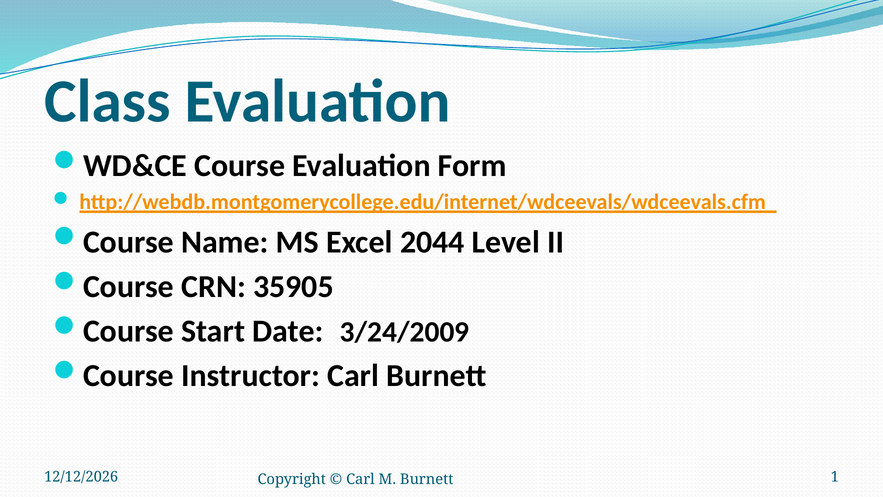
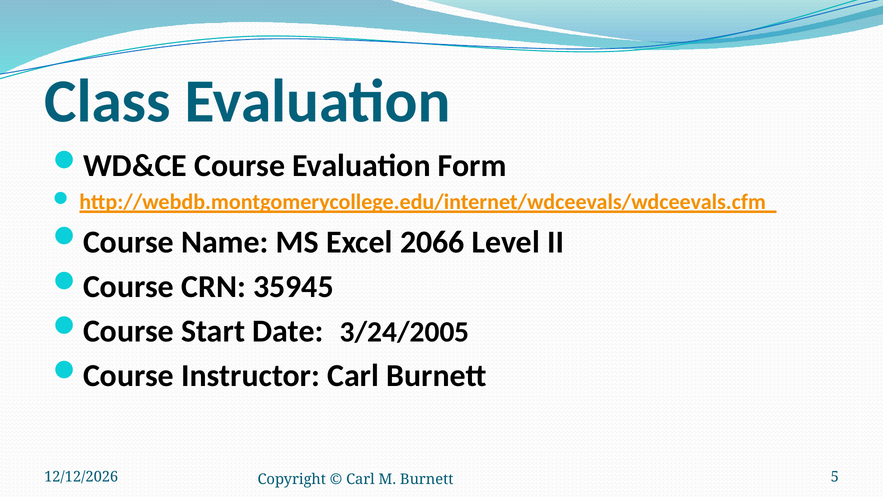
2044: 2044 -> 2066 (432, 242)
35905: 35905 -> 35945 (293, 286)
3/24/2009: 3/24/2009 -> 3/24/2005 (405, 332)
1: 1 -> 5 (835, 477)
